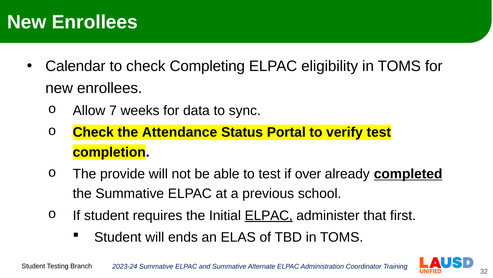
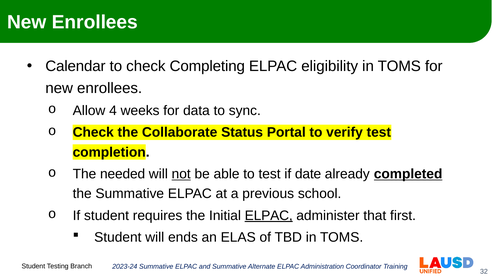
7: 7 -> 4 (113, 110)
Attendance: Attendance -> Collaborate (180, 132)
provide: provide -> needed (123, 174)
not underline: none -> present (181, 174)
over: over -> date (308, 174)
